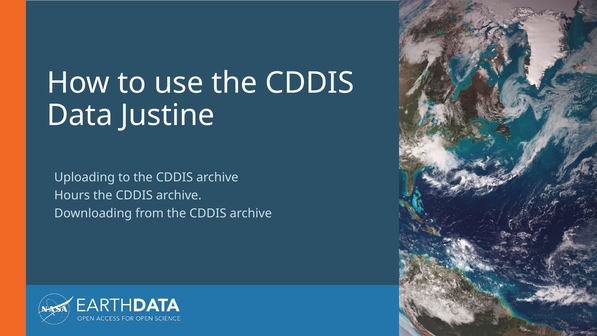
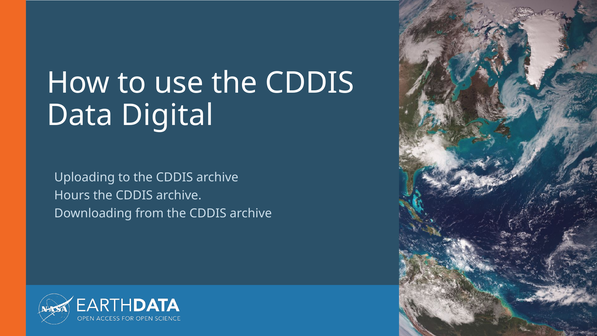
Justine: Justine -> Digital (167, 115)
